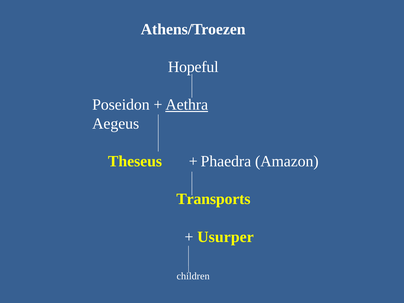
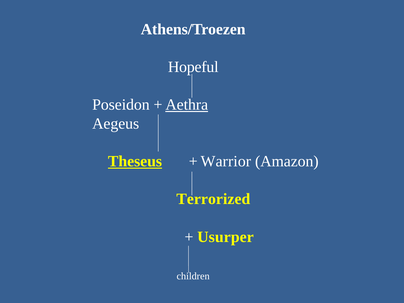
Theseus underline: none -> present (135, 161)
Phaedra: Phaedra -> Warrior (226, 161)
Transports: Transports -> Terrorized (213, 199)
